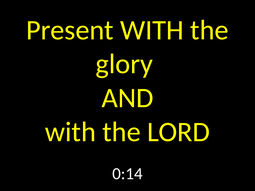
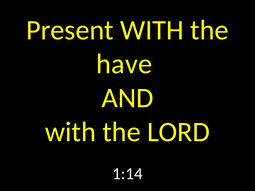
glory: glory -> have (124, 64)
0:14: 0:14 -> 1:14 (127, 174)
